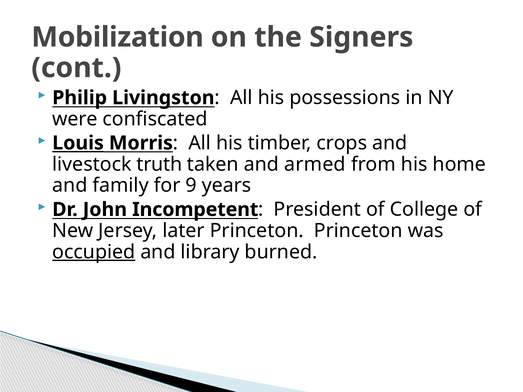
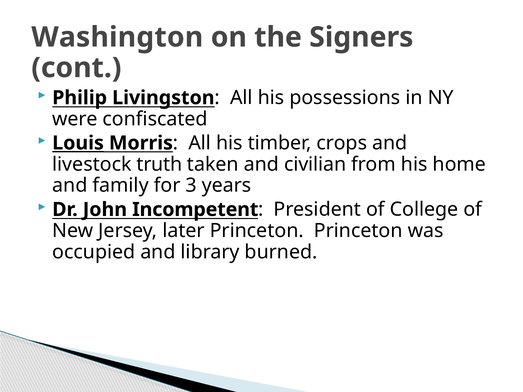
Mobilization: Mobilization -> Washington (117, 37)
armed: armed -> civilian (315, 164)
9: 9 -> 3 (191, 186)
occupied underline: present -> none (94, 252)
